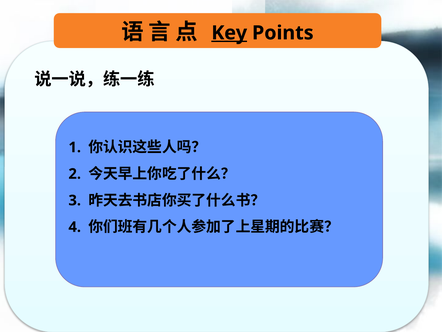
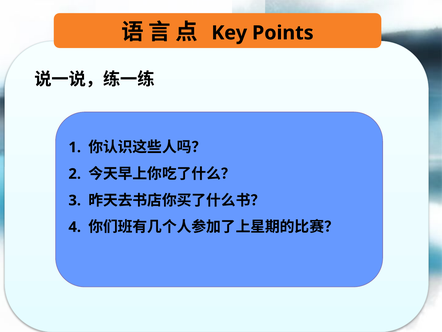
Key underline: present -> none (229, 33)
